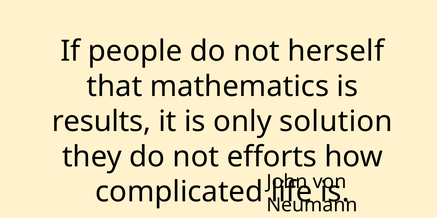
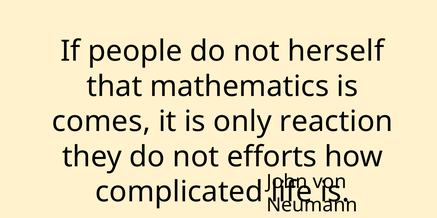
results: results -> comes (101, 122)
solution: solution -> reaction (336, 122)
